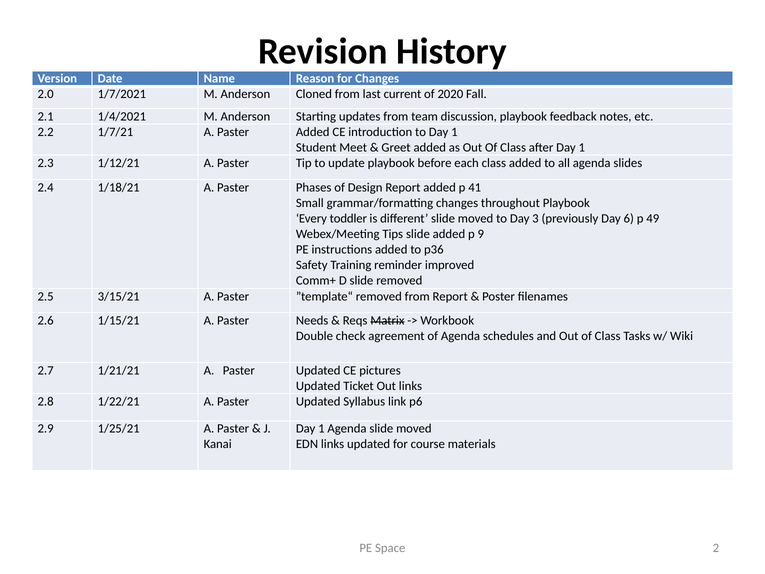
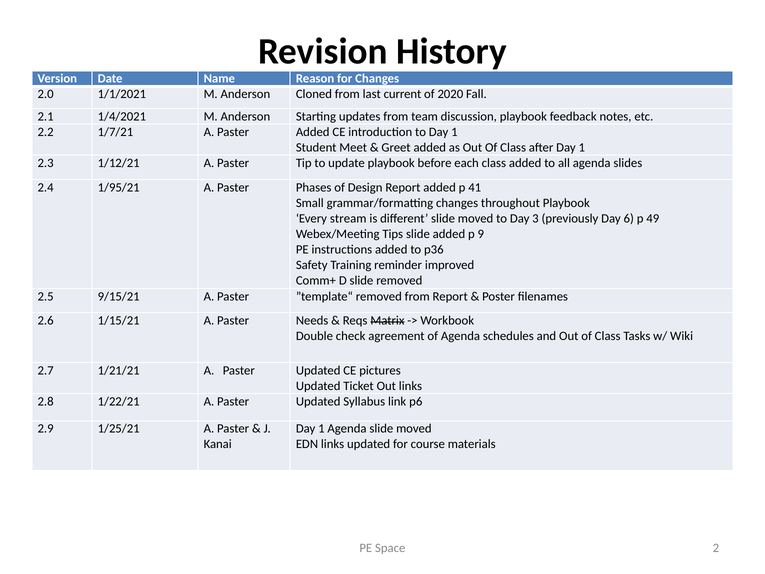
1/7/2021: 1/7/2021 -> 1/1/2021 (122, 94)
1/18/21: 1/18/21 -> 1/95/21 (119, 187)
toddler: toddler -> stream (348, 218)
3/15/21: 3/15/21 -> 9/15/21 (119, 296)
